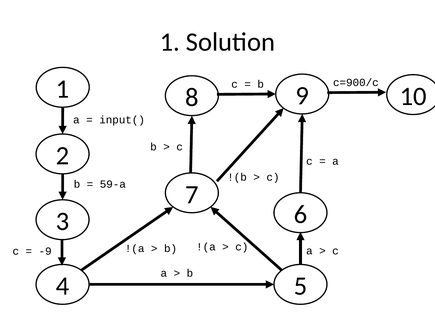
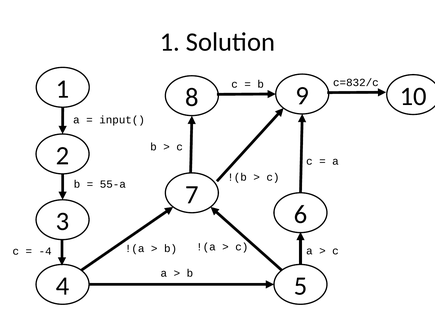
c=900/c: c=900/c -> c=832/c (356, 83)
59-a: 59-a -> 55-a (113, 184)
-9: -9 -> -4 (45, 251)
